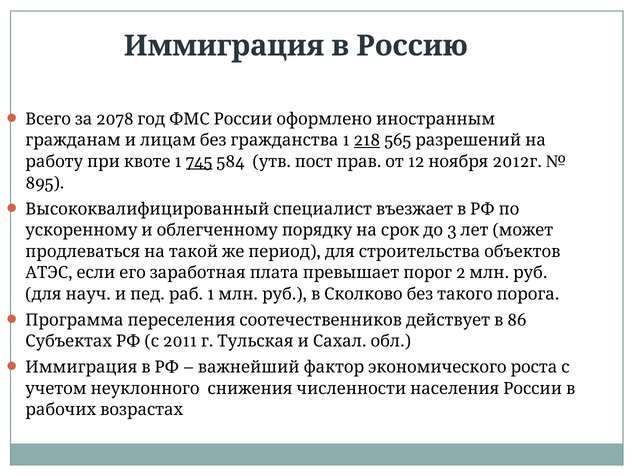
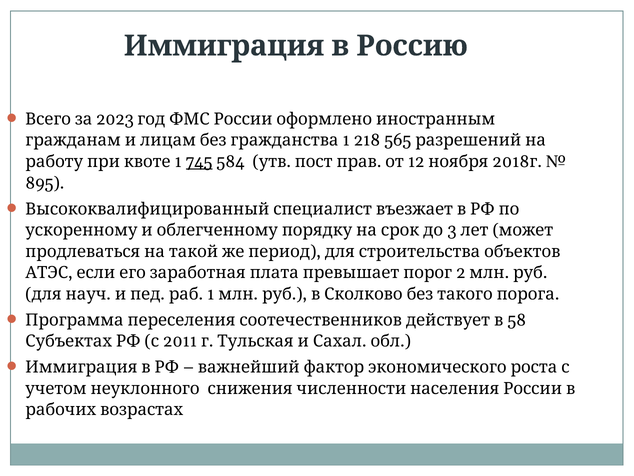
2078: 2078 -> 2023 (115, 119)
218 underline: present -> none (367, 140)
2012: 2012 -> 2018 (511, 162)
86: 86 -> 58 (517, 320)
